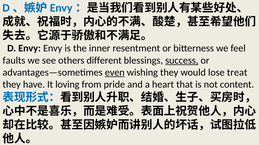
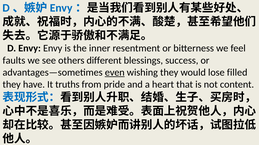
success underline: present -> none (182, 61)
treat: treat -> filled (237, 73)
loving: loving -> truths (67, 85)
